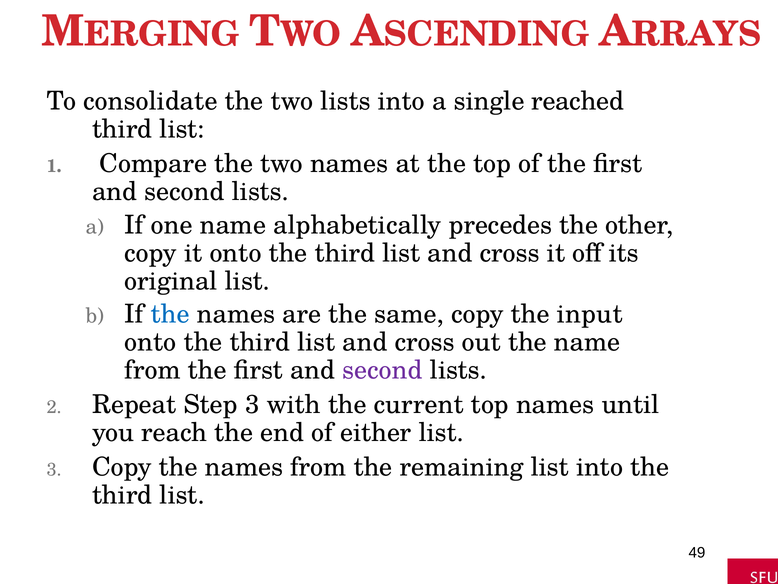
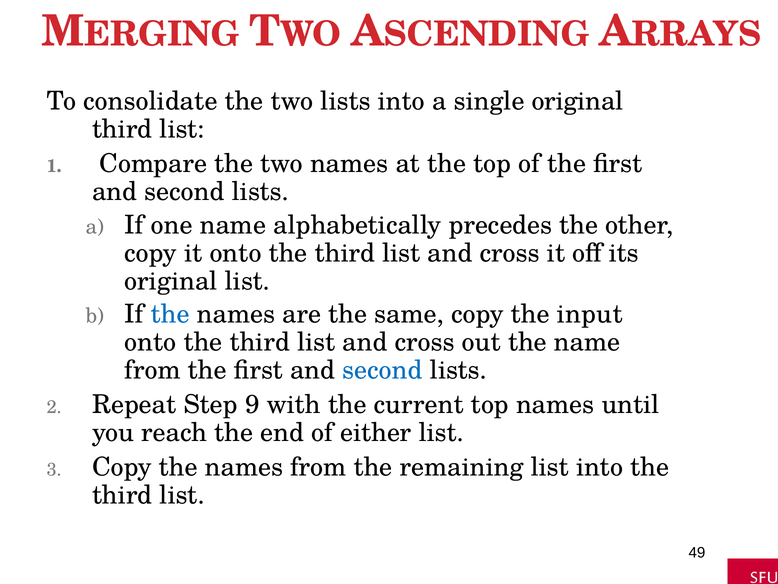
single reached: reached -> original (578, 101)
second colour: purple -> blue (383, 370)
Step 3: 3 -> 9 (252, 404)
